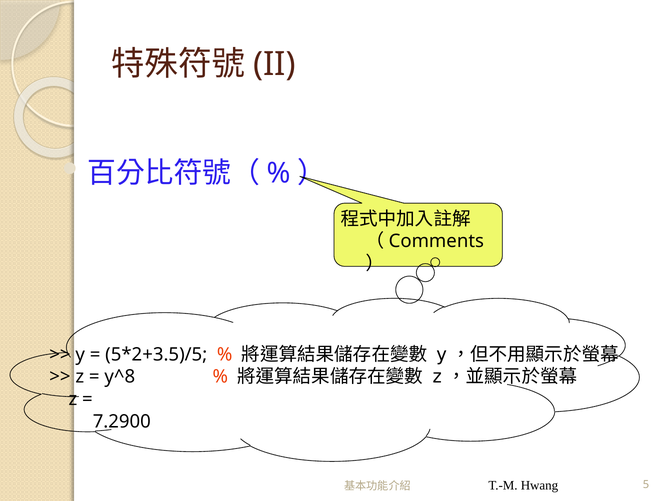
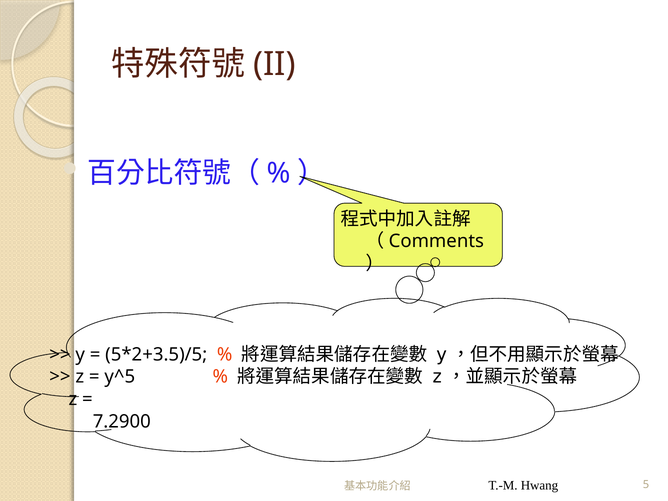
y^8: y^8 -> y^5 (120, 377)
